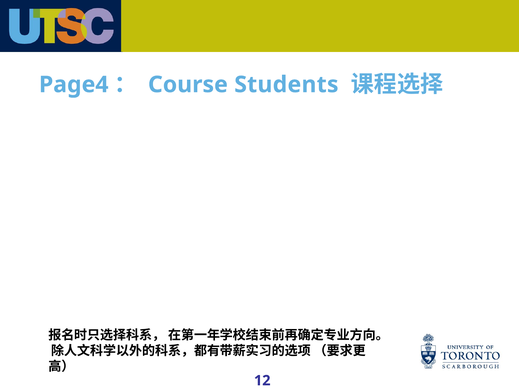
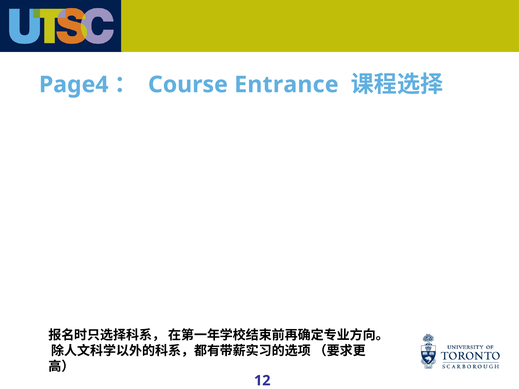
Students: Students -> Entrance (286, 85)
